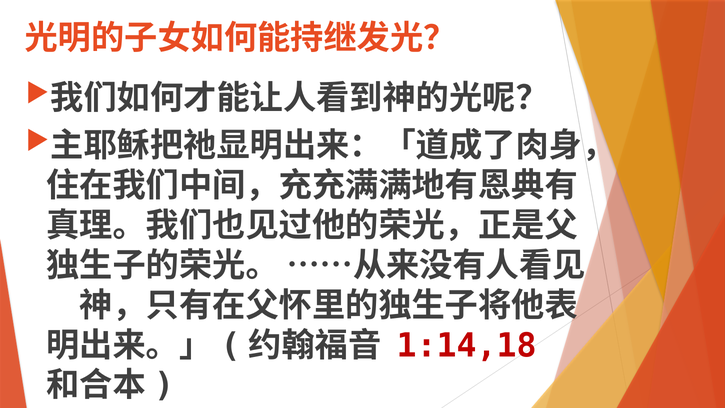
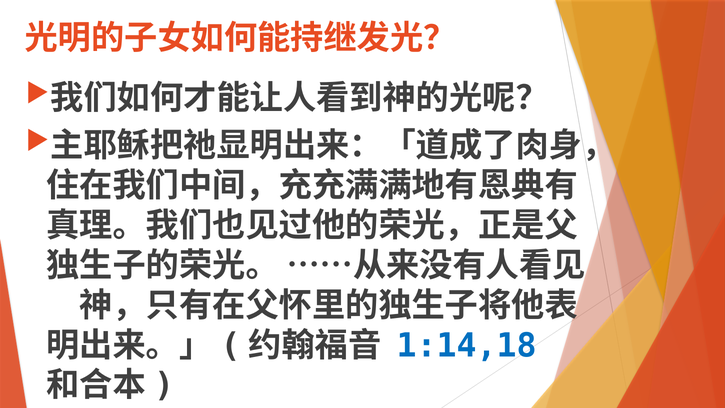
1:14,18 colour: red -> blue (467, 345)
